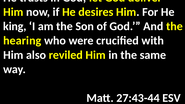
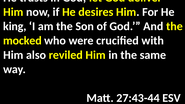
hearing: hearing -> mocked (22, 41)
